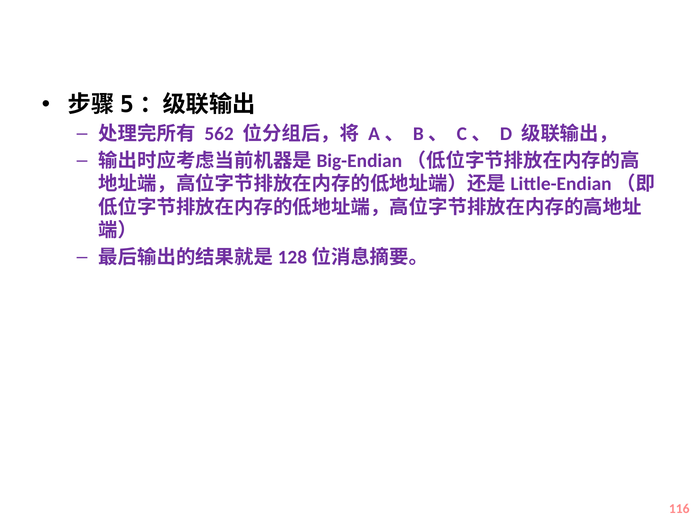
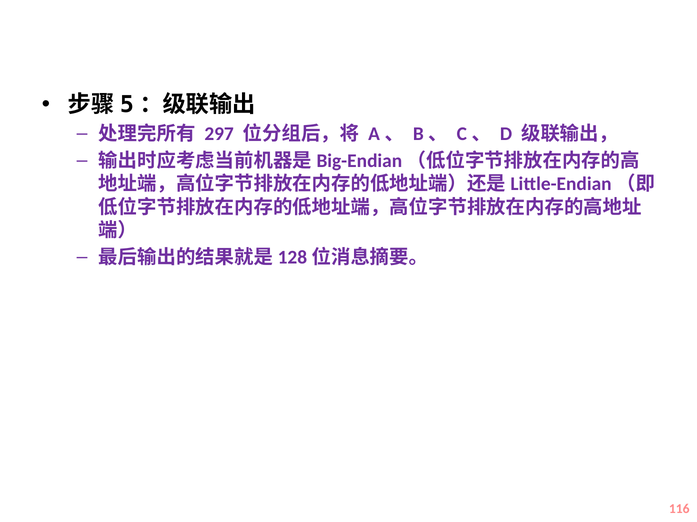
562: 562 -> 297 (219, 134)
